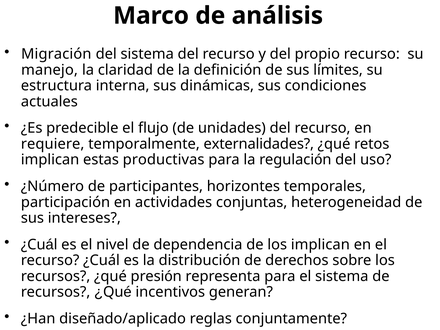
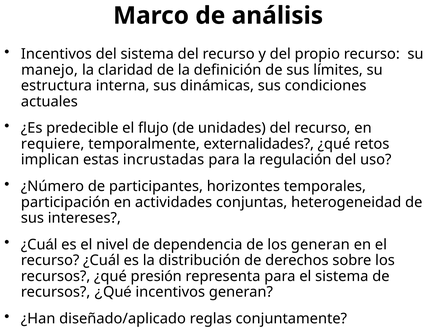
Migración: Migración -> Incentivos (56, 54)
productivas: productivas -> incrustadas (164, 160)
los implican: implican -> generan (320, 245)
